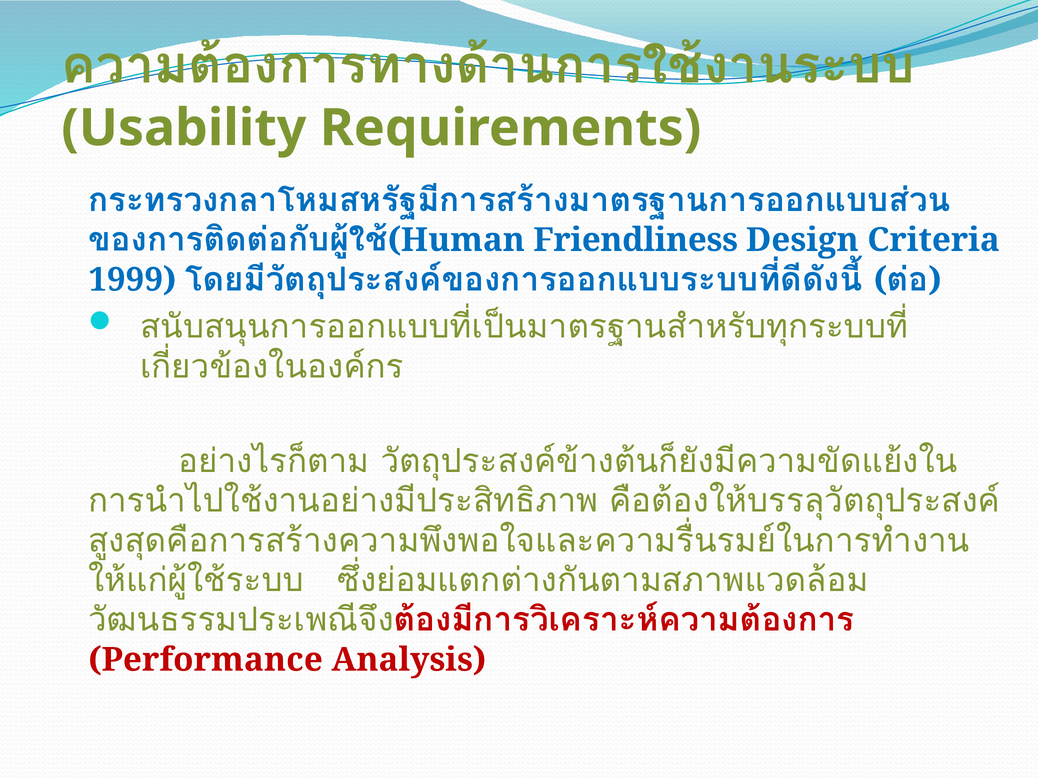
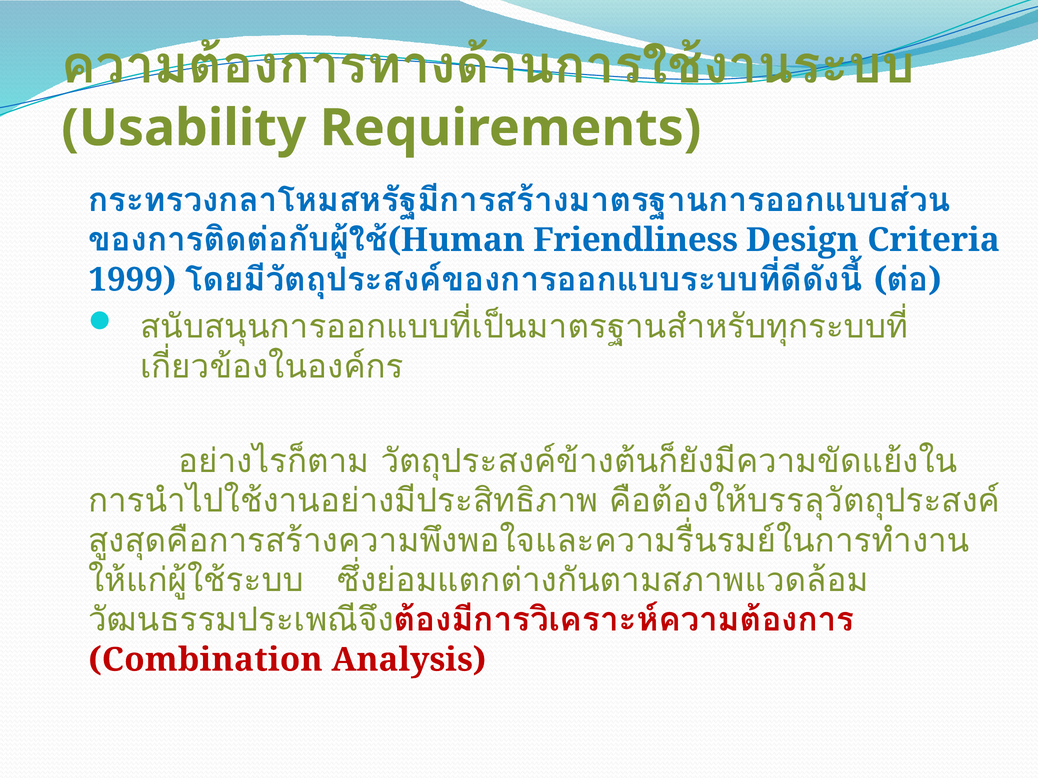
Performance: Performance -> Combination (205, 660)
